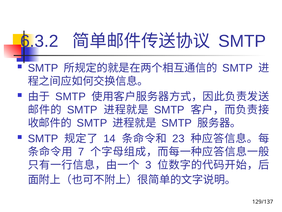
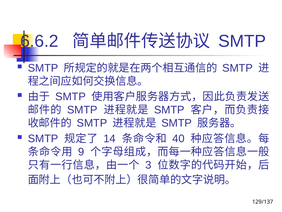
6.3.2: 6.3.2 -> 6.6.2 (39, 41)
23: 23 -> 40 (178, 138)
7: 7 -> 9 (81, 152)
